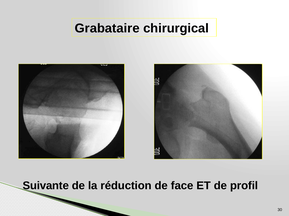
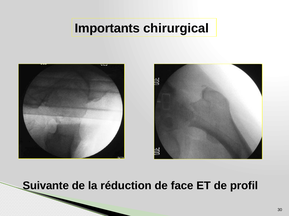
Grabataire: Grabataire -> Importants (107, 28)
